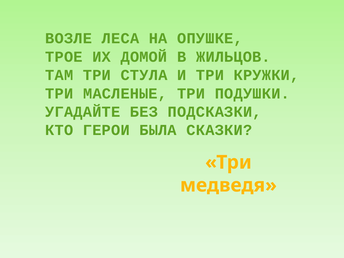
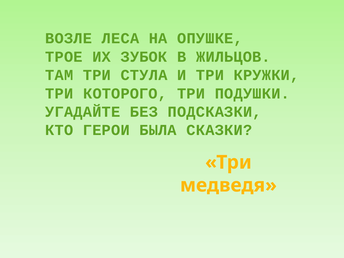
ДОМОЙ: ДОМОЙ -> ЗУБОК (144, 57)
МАСЛЕНЫЕ: МАСЛЕНЫЕ -> КОТОРОГО (125, 93)
